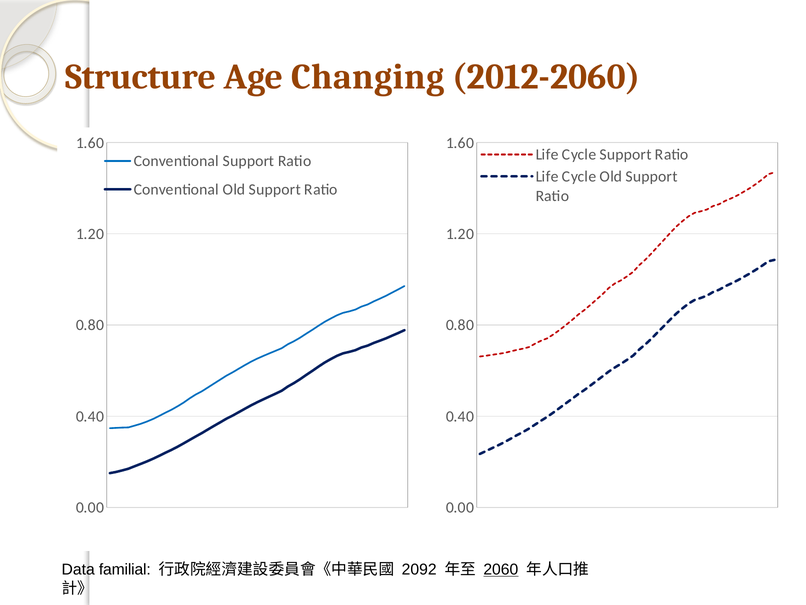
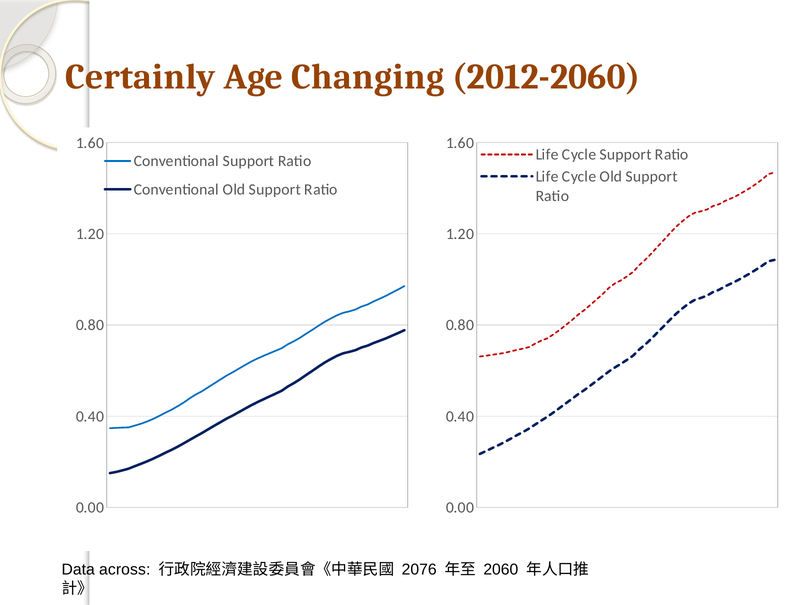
Structure: Structure -> Certainly (140, 77)
familial: familial -> across (125, 569)
2092: 2092 -> 2076 (419, 569)
2060 underline: present -> none (501, 569)
